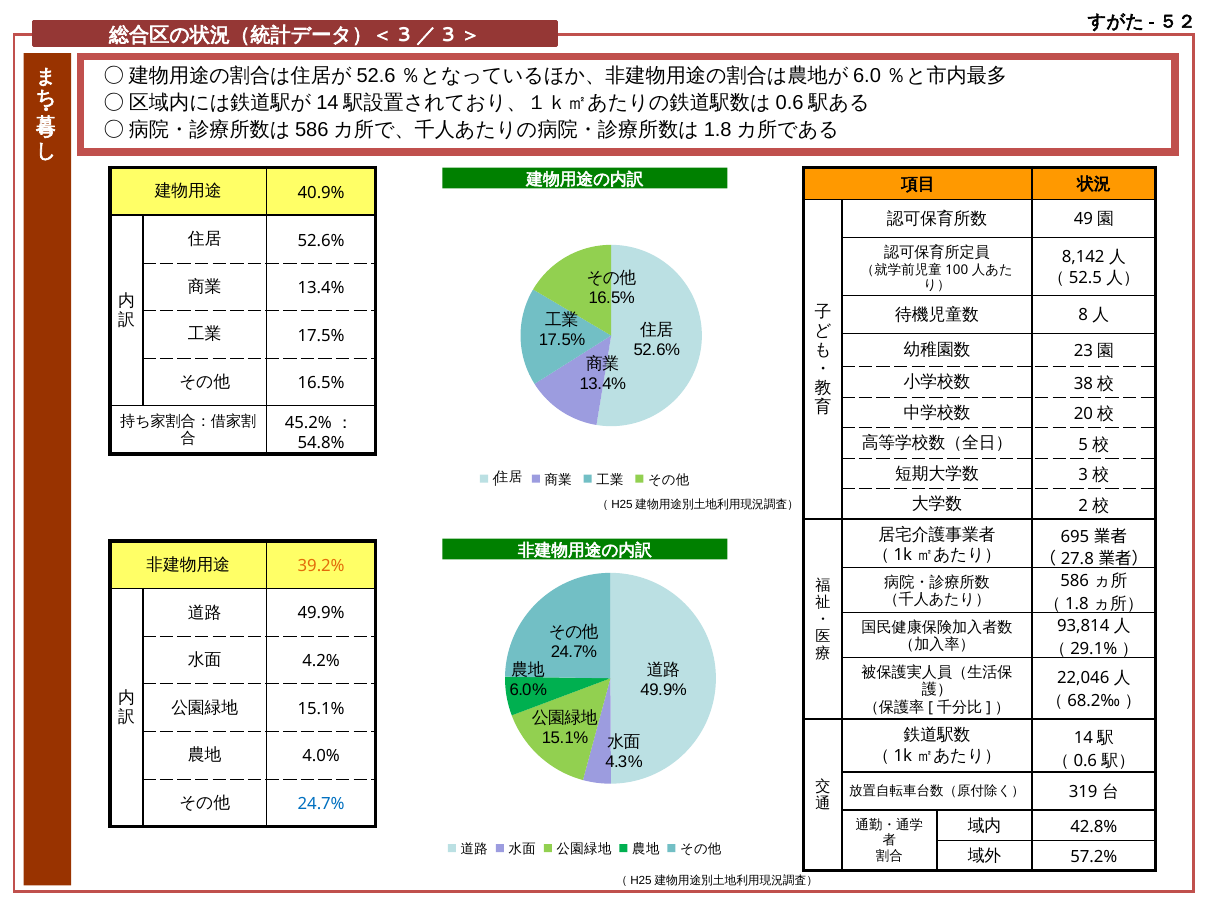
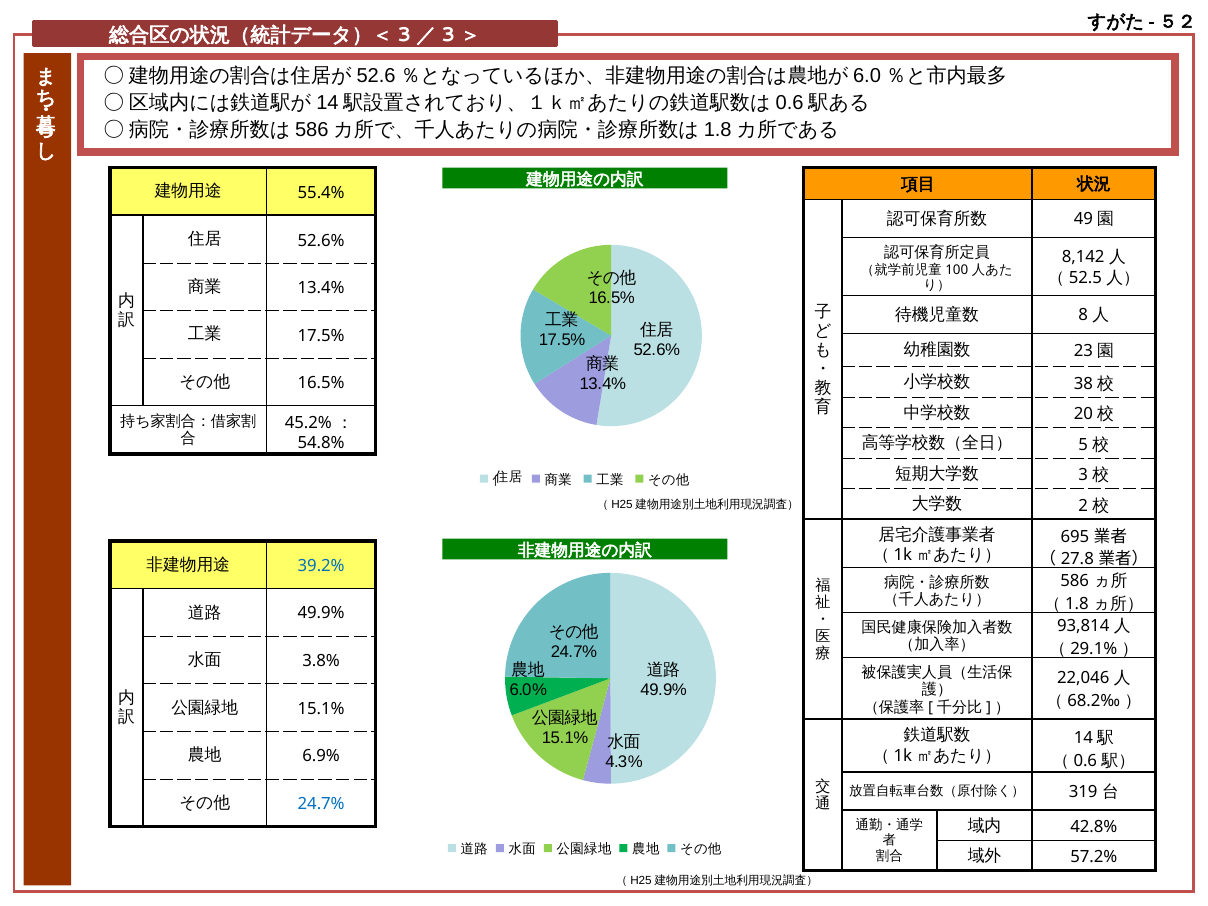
40.9%: 40.9% -> 55.4% (321, 193)
39.2% colour: orange -> blue (321, 566)
4.2%: 4.2% -> 3.8% (321, 661)
4.0%: 4.0% -> 6.9% (321, 756)
